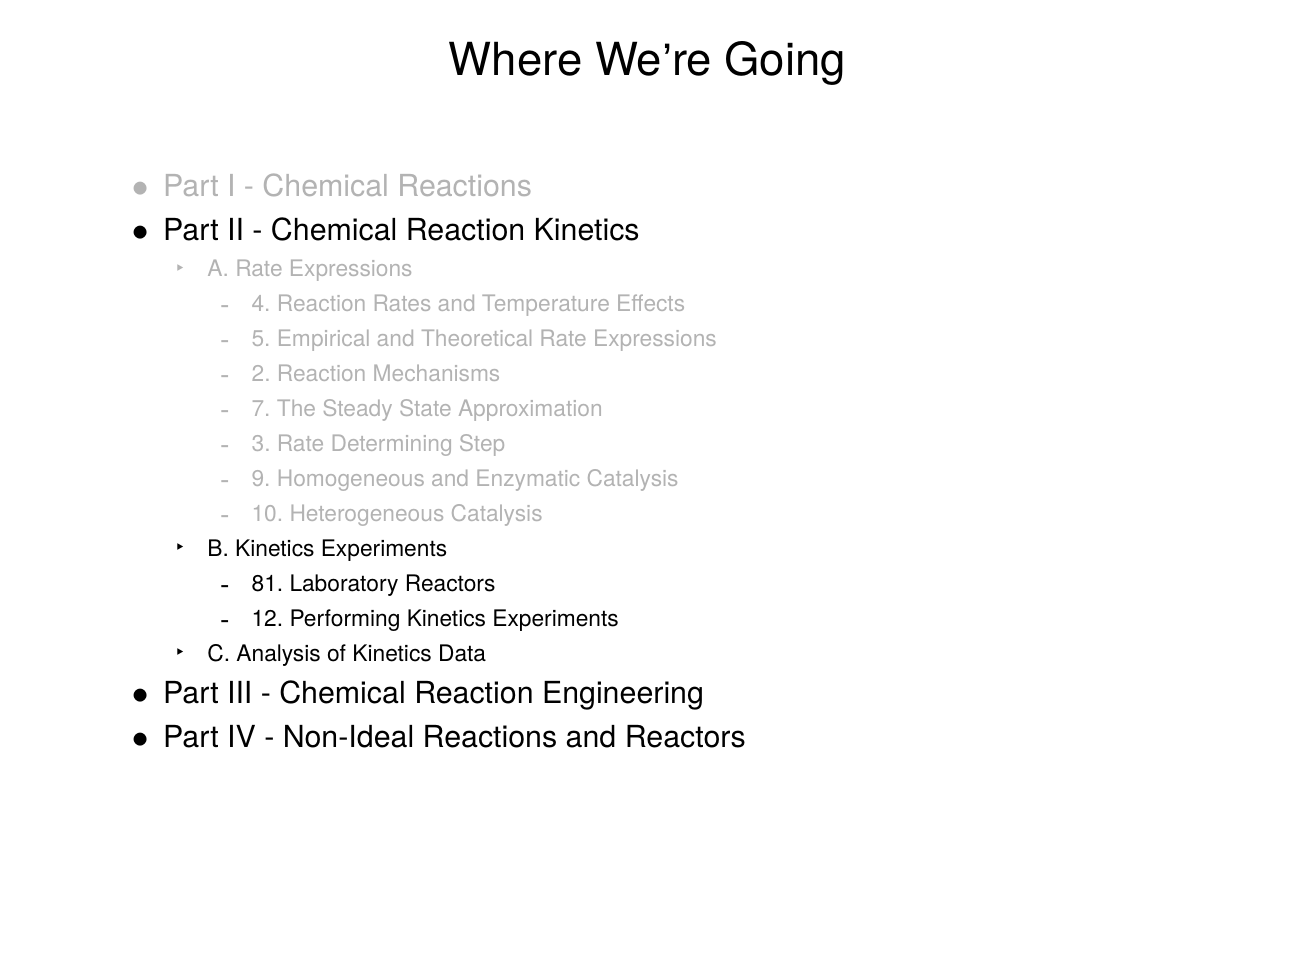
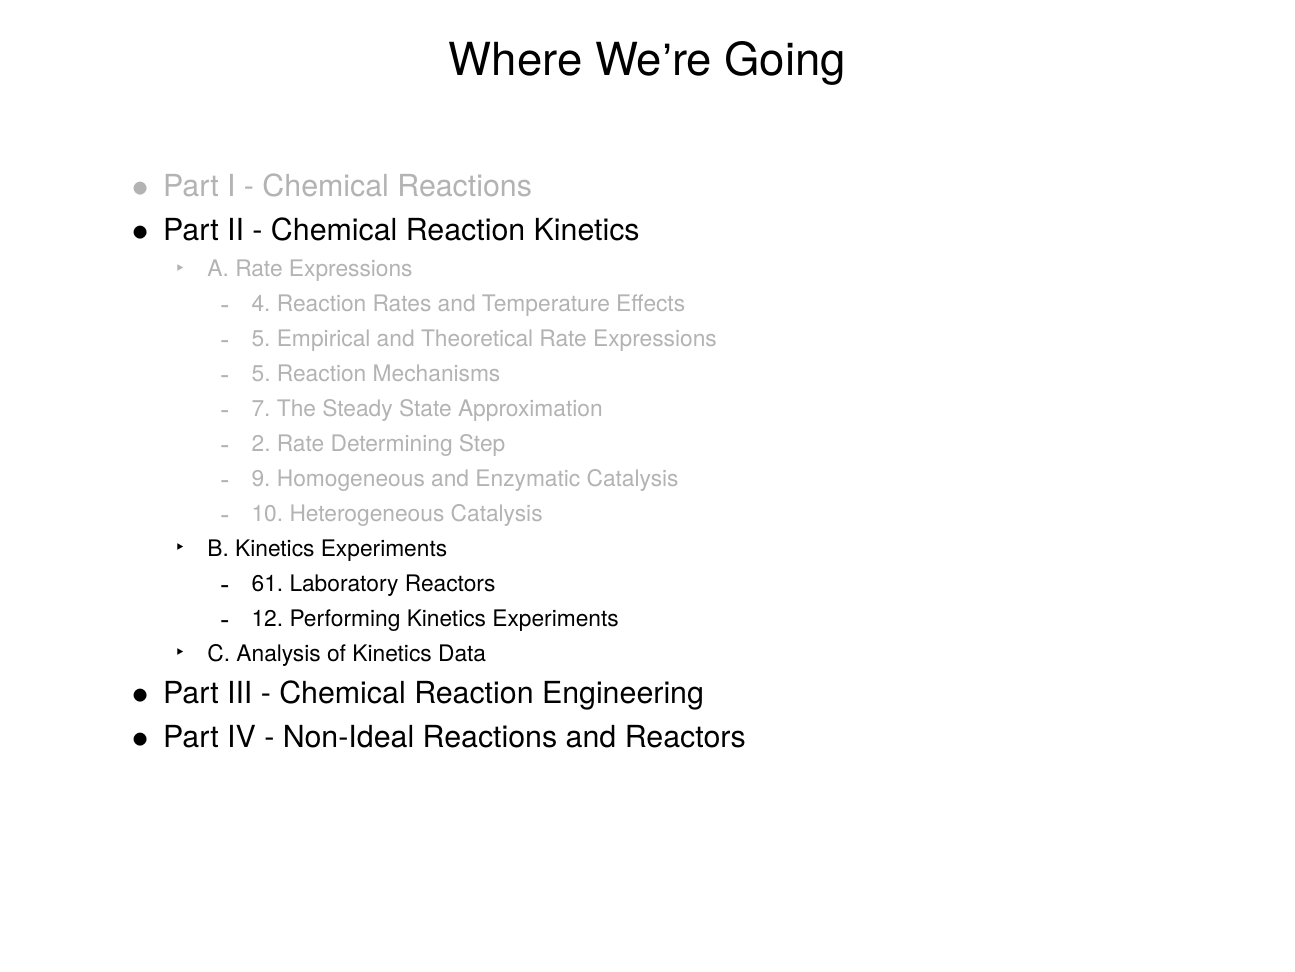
2: 2 -> 5 (261, 374)
3: 3 -> 2 (261, 444)
81: 81 -> 61 (267, 583)
